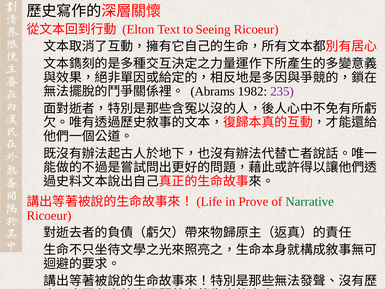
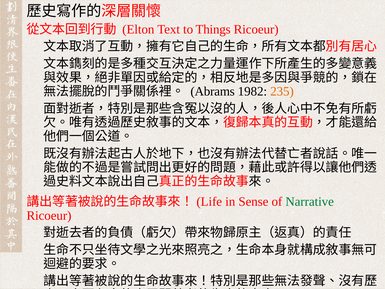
Seeing: Seeing -> Things (213, 29)
235 colour: purple -> orange (282, 91)
Prove: Prove -> Sense (253, 202)
